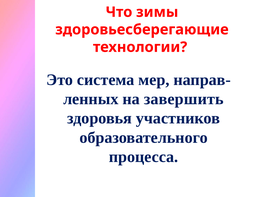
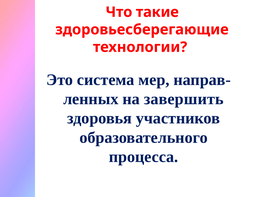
зимы: зимы -> такие (157, 12)
